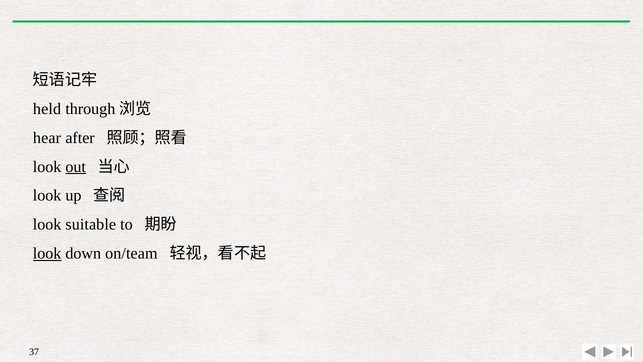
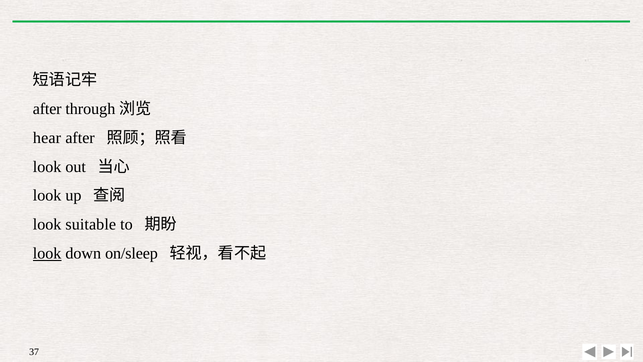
held: held -> after (47, 109)
out underline: present -> none (76, 167)
on/team: on/team -> on/sleep (131, 253)
